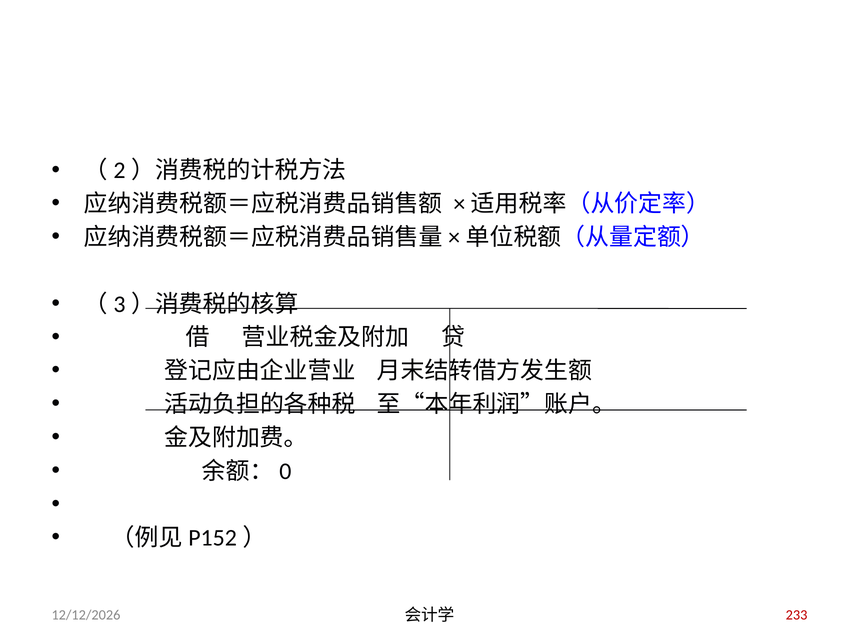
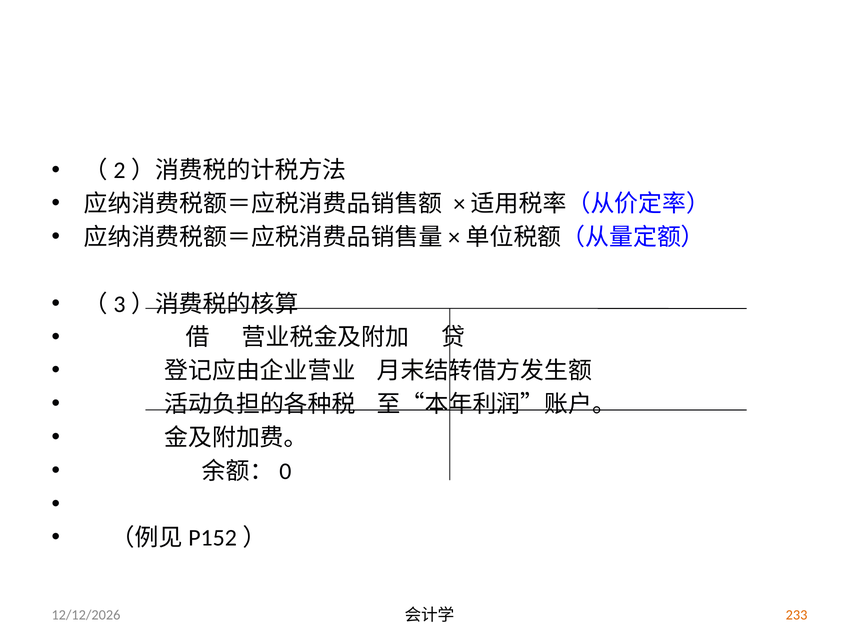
233 colour: red -> orange (797, 615)
